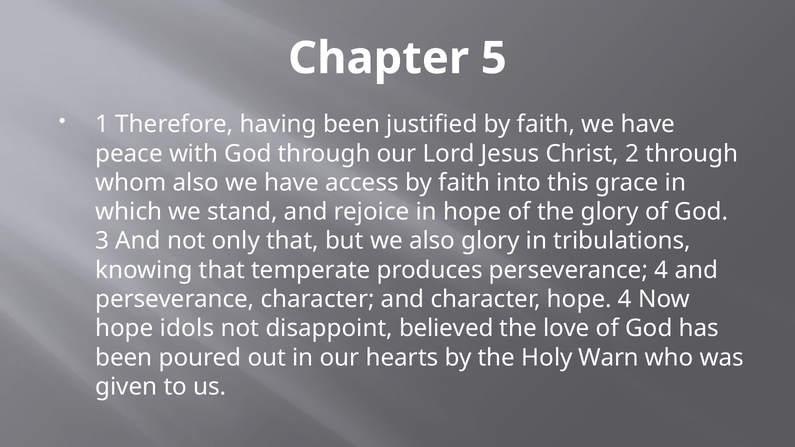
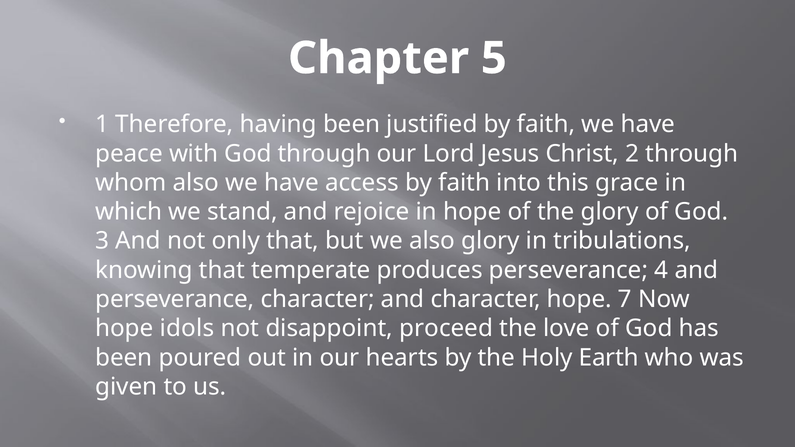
hope 4: 4 -> 7 (625, 299)
believed: believed -> proceed (446, 329)
Warn: Warn -> Earth (609, 358)
